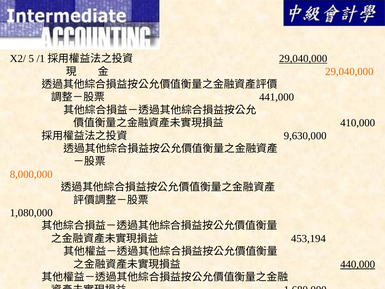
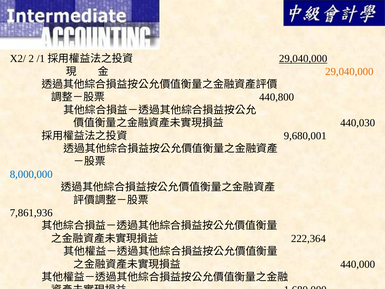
5: 5 -> 2 (31, 59)
441,000: 441,000 -> 440,800 (277, 97)
410,000: 410,000 -> 440,030 (358, 123)
9,630,000: 9,630,000 -> 9,680,001 (305, 136)
8,000,000 colour: orange -> blue (31, 174)
1,080,000: 1,080,000 -> 7,861,936 (31, 213)
453,194: 453,194 -> 222,364 (308, 238)
440,000 underline: present -> none (358, 264)
